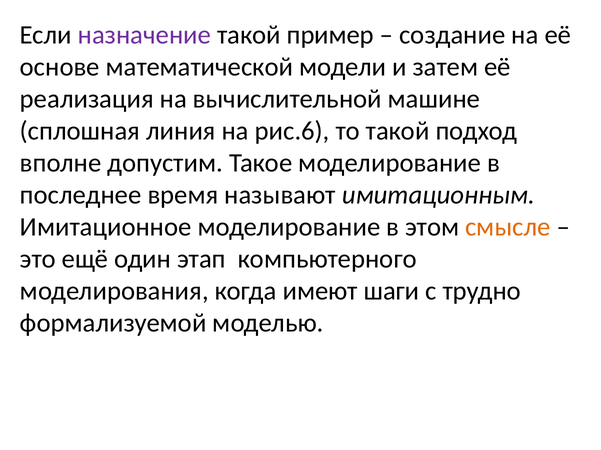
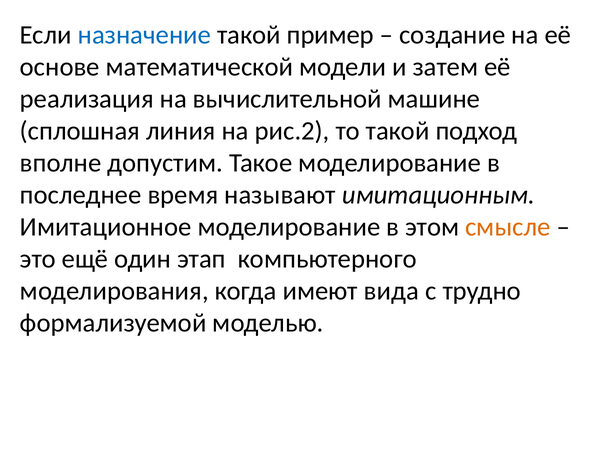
назначение colour: purple -> blue (144, 35)
рис.6: рис.6 -> рис.2 (292, 131)
шаги: шаги -> вида (391, 291)
